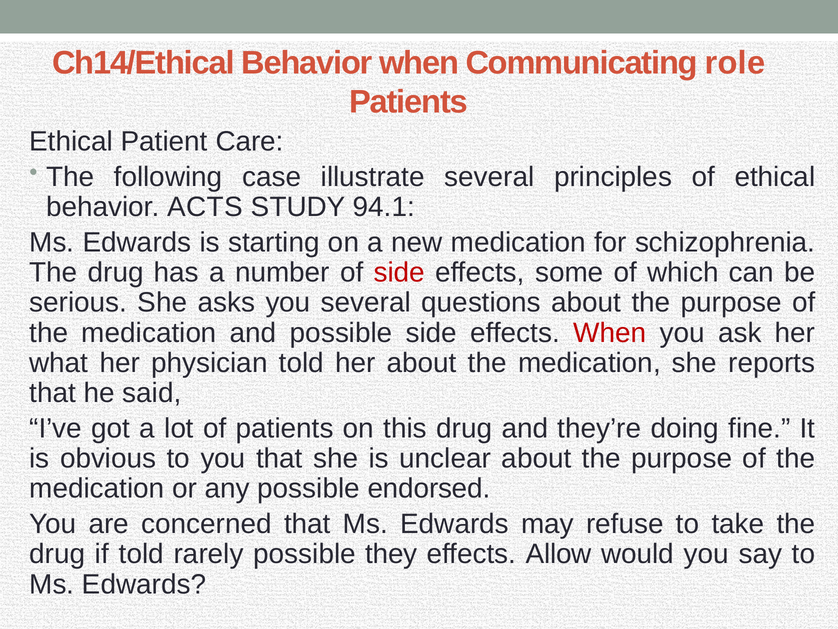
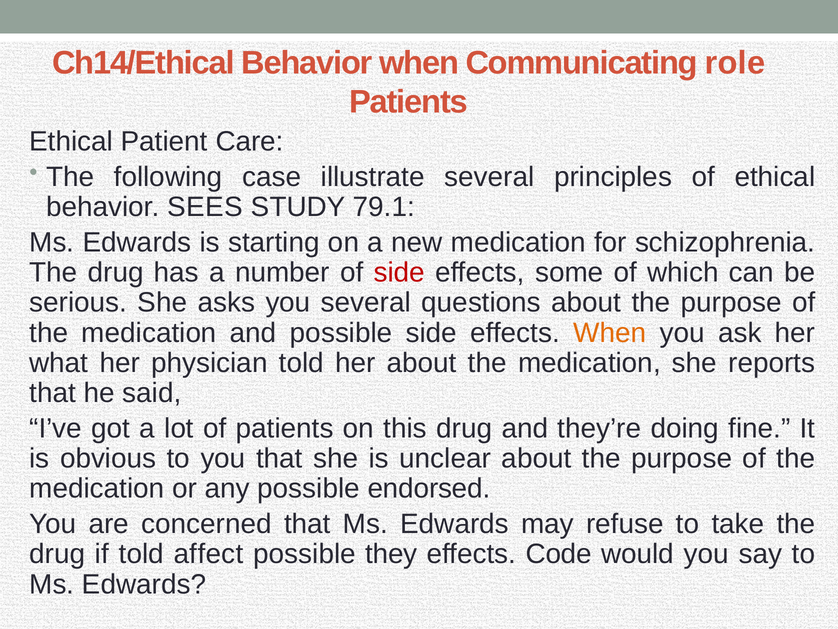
ACTS: ACTS -> SEES (205, 207)
94.1: 94.1 -> 79.1 (384, 207)
When colour: red -> orange (610, 333)
rarely: rarely -> affect (208, 554)
Allow: Allow -> Code (559, 554)
